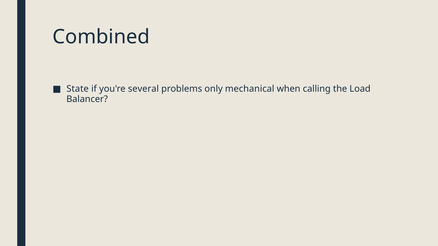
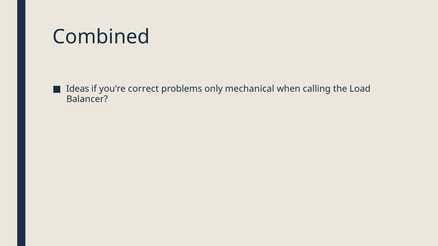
State: State -> Ideas (78, 89)
several: several -> correct (143, 89)
